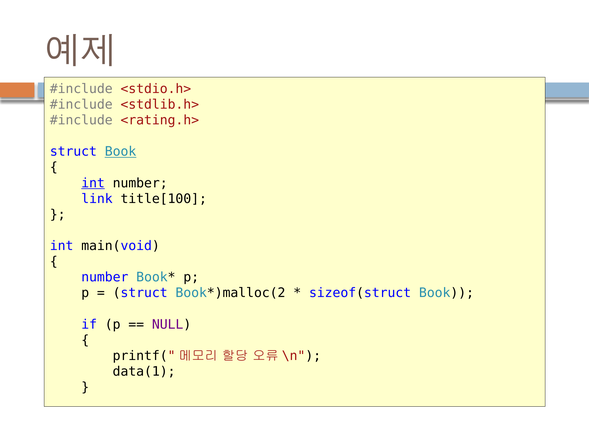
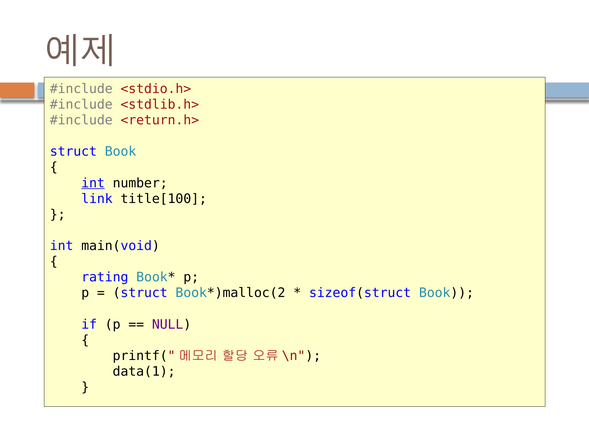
<rating.h>: <rating.h> -> <return.h> (160, 120)
Book underline: present -> none (121, 152)
number: number -> rating (105, 277)
